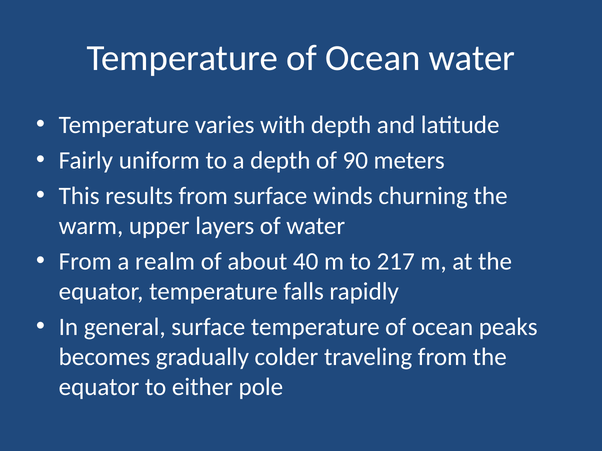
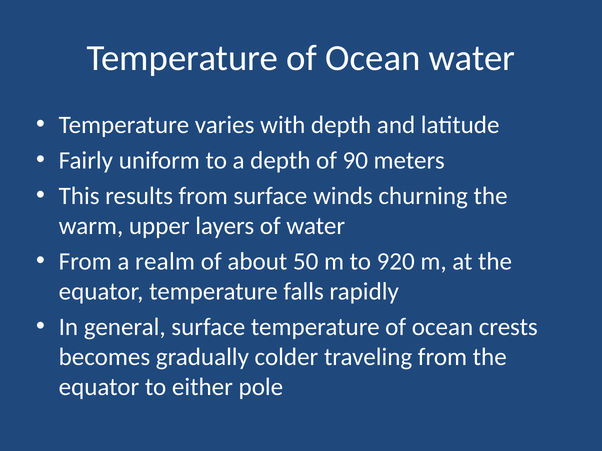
40: 40 -> 50 (306, 262)
217: 217 -> 920 (396, 262)
peaks: peaks -> crests (508, 327)
